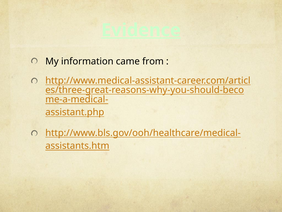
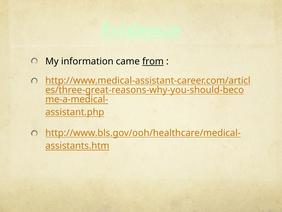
from underline: none -> present (153, 61)
